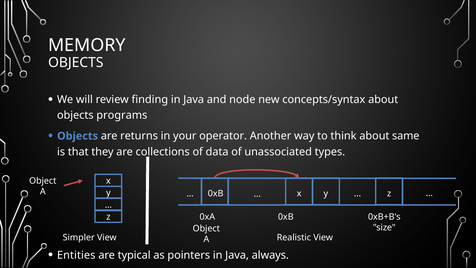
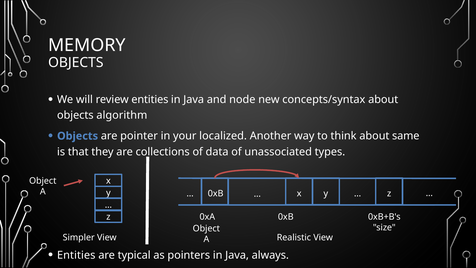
review finding: finding -> entities (150, 100)
programs: programs -> algorithm (122, 115)
returns: returns -> pointer (139, 136)
operator: operator -> localized (223, 136)
